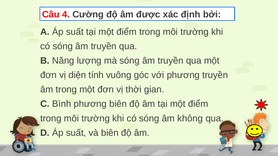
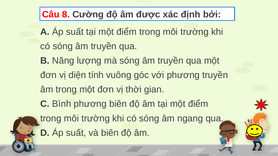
4: 4 -> 8 (66, 14)
không: không -> ngang (190, 119)
